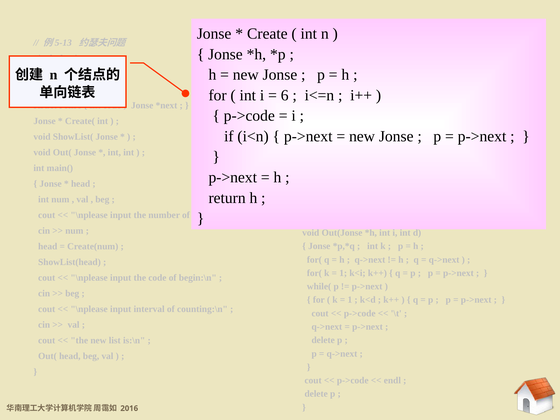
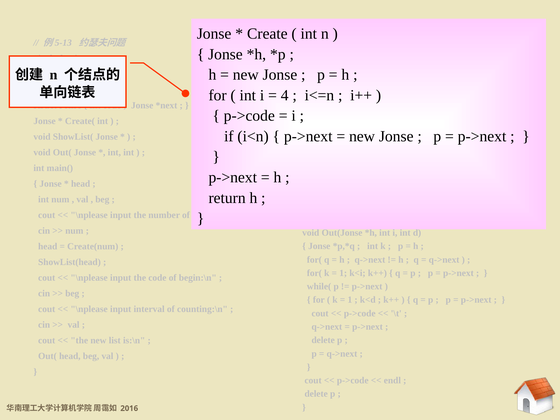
6: 6 -> 4 (285, 95)
